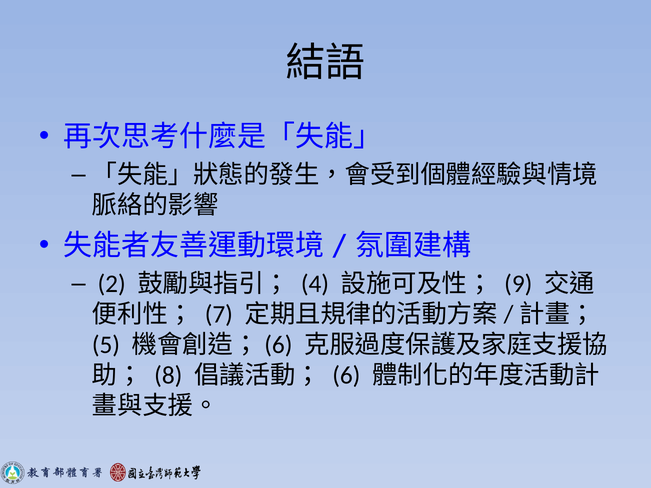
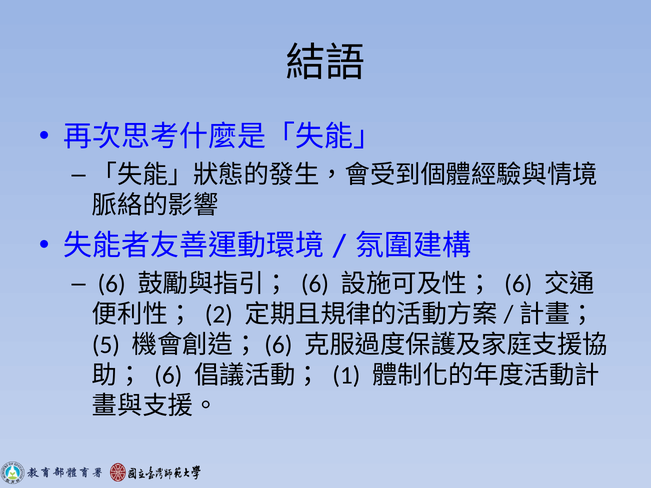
2: 2 -> 6 (112, 284)
4: 4 -> 6 (315, 284)
9: 9 -> 6 (518, 284)
7: 7 -> 2 (219, 315)
8: 8 -> 6 (168, 375)
6: 6 -> 1 (346, 375)
